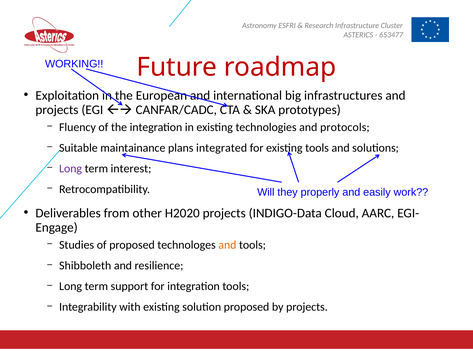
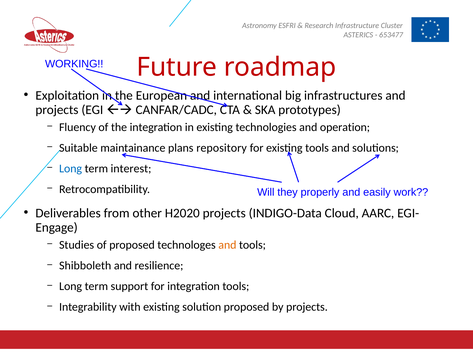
protocols: protocols -> operation (345, 127)
integrated: integrated -> repository (222, 148)
Long colour: purple -> blue (71, 168)
